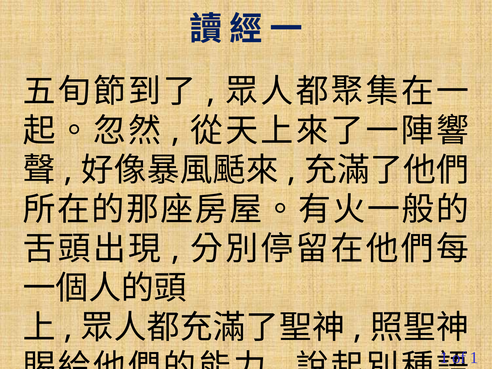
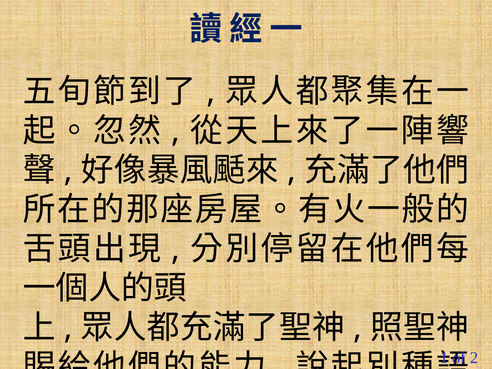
1: 1 -> 2 (474, 358)
